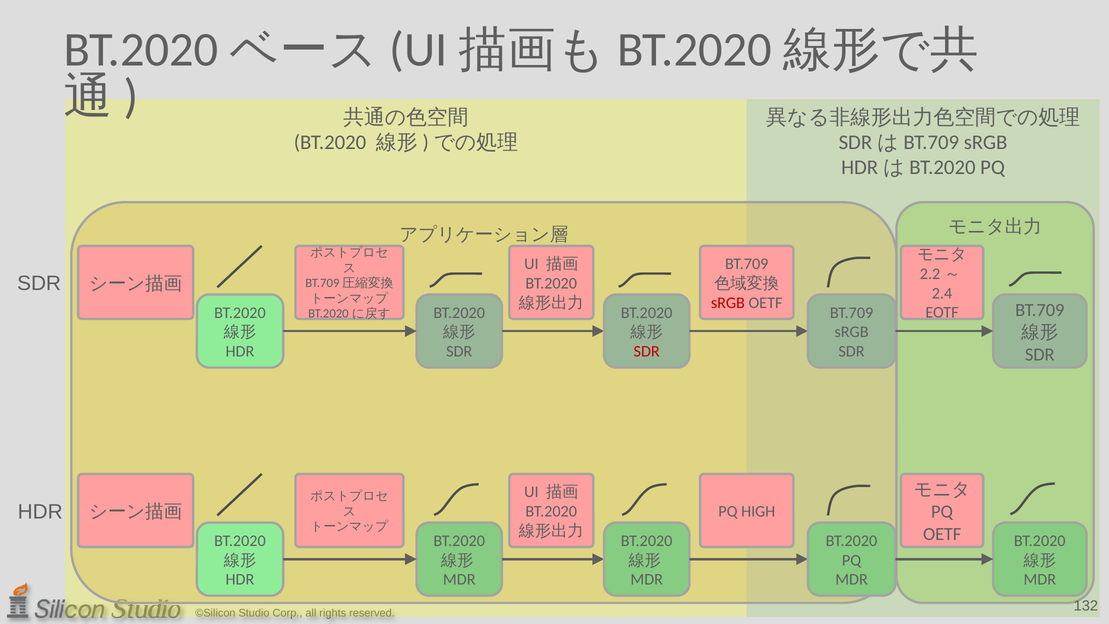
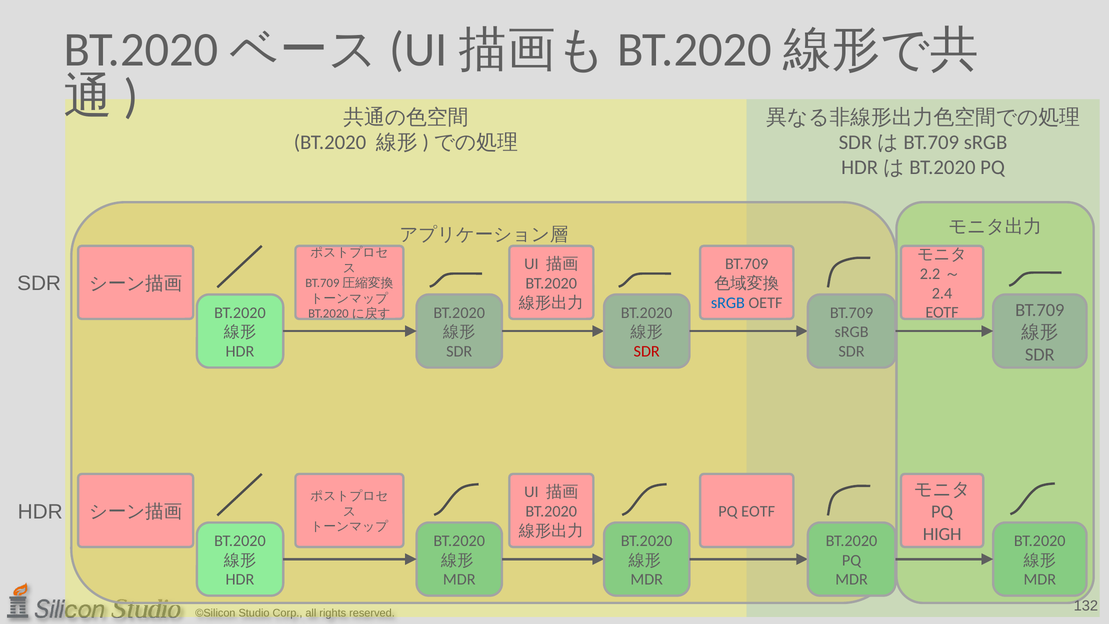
sRGB colour: red -> blue (728, 303)
PQ HIGH: HIGH -> EOTF (758, 511)
OETF: OETF -> HIGH (942, 534)
